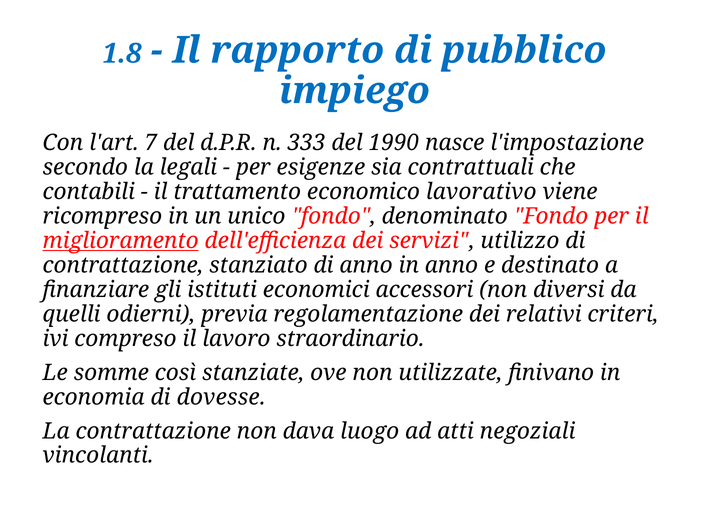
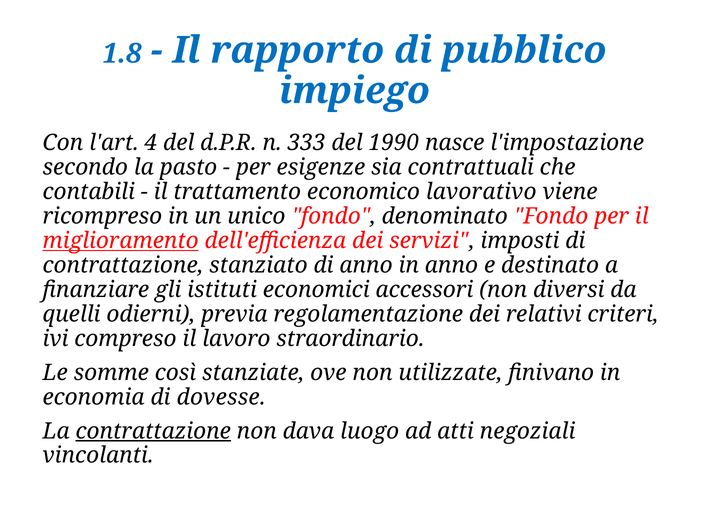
7: 7 -> 4 (151, 143)
legali: legali -> pasto (188, 167)
utilizzo: utilizzo -> imposti (520, 241)
contrattazione underline: none -> present (153, 431)
